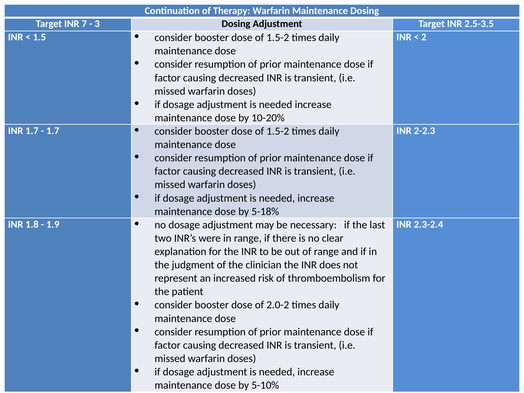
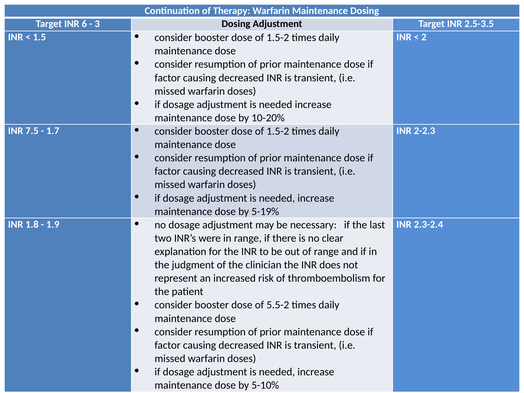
7: 7 -> 6 (84, 24)
INR 1.7: 1.7 -> 7.5 (32, 131)
5-18%: 5-18% -> 5-19% (265, 211)
2.0-2: 2.0-2 -> 5.5-2 (278, 305)
